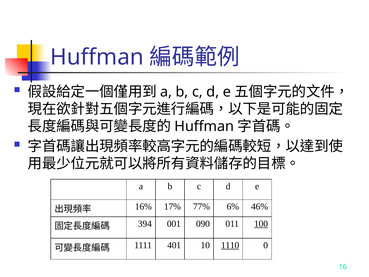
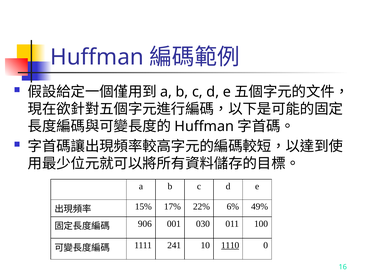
16%: 16% -> 15% (143, 206)
77%: 77% -> 22% (201, 206)
46%: 46% -> 49% (260, 206)
394: 394 -> 906 (145, 224)
090: 090 -> 030 (203, 224)
100 underline: present -> none (261, 224)
401: 401 -> 241 (174, 245)
